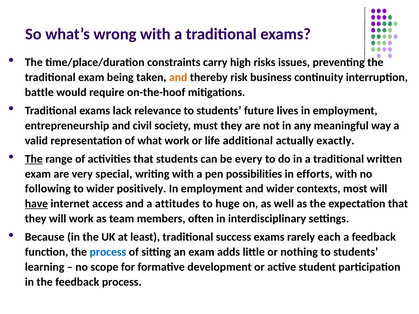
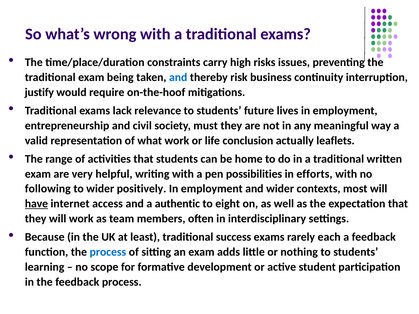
and colour: orange -> blue (178, 77)
battle: battle -> justify (39, 92)
additional: additional -> conclusion (248, 141)
exactly: exactly -> leaflets (336, 141)
The underline: present -> none (34, 159)
every: every -> home (249, 159)
special: special -> helpful (114, 174)
attitudes: attitudes -> authentic (177, 204)
huge: huge -> eight (228, 204)
